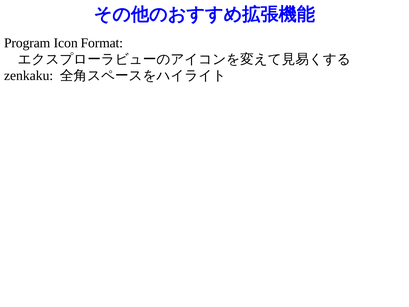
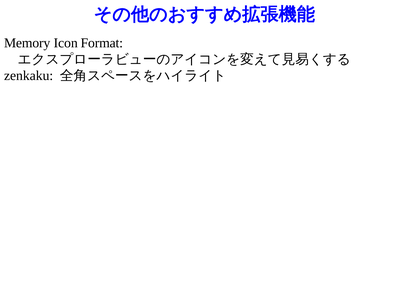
Program: Program -> Memory (27, 43)
